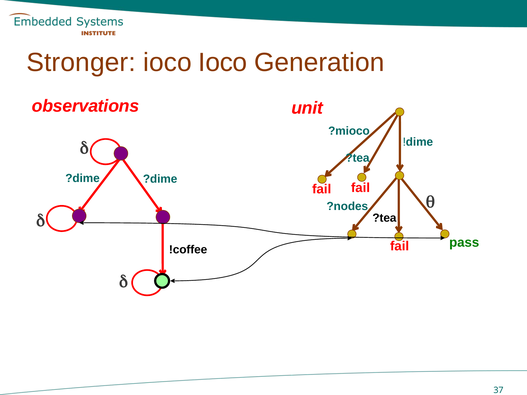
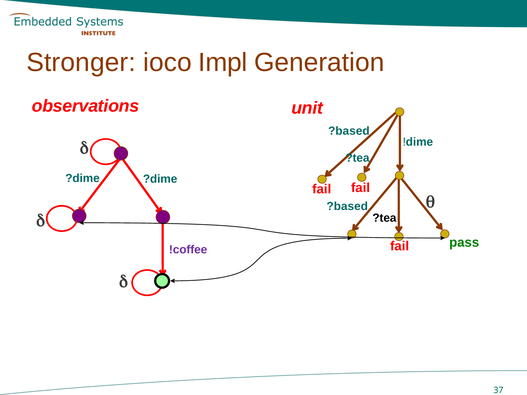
ioco Ioco: Ioco -> Impl (223, 62)
?mioco: ?mioco -> ?based (349, 131)
?nodes: ?nodes -> ?based (347, 206)
!coffee colour: black -> purple (188, 250)
